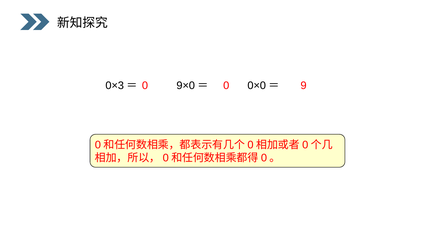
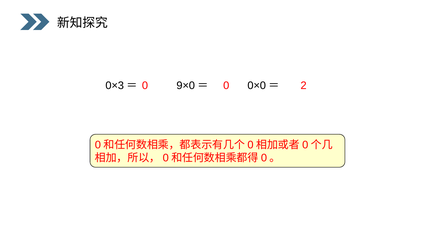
9: 9 -> 2 (304, 85)
